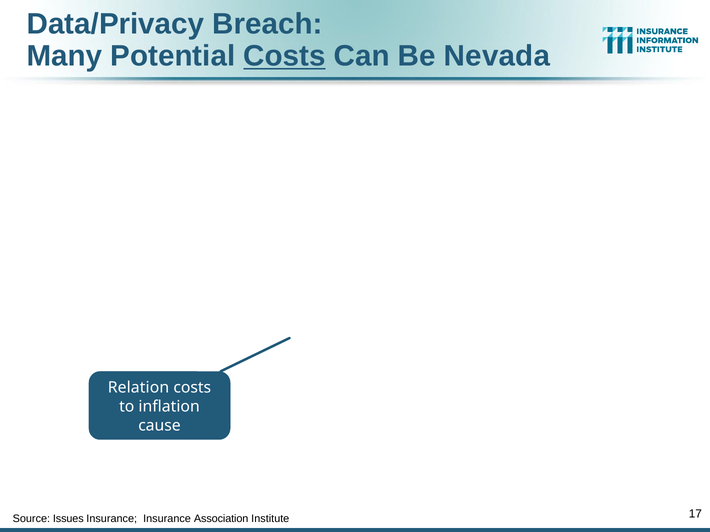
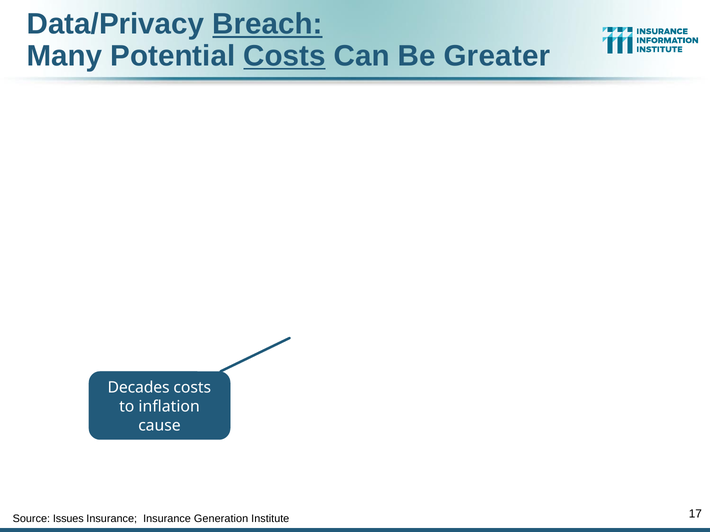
Breach underline: none -> present (267, 24)
Nevada: Nevada -> Greater (497, 56)
Relation: Relation -> Decades (139, 388)
Association: Association -> Generation (221, 519)
